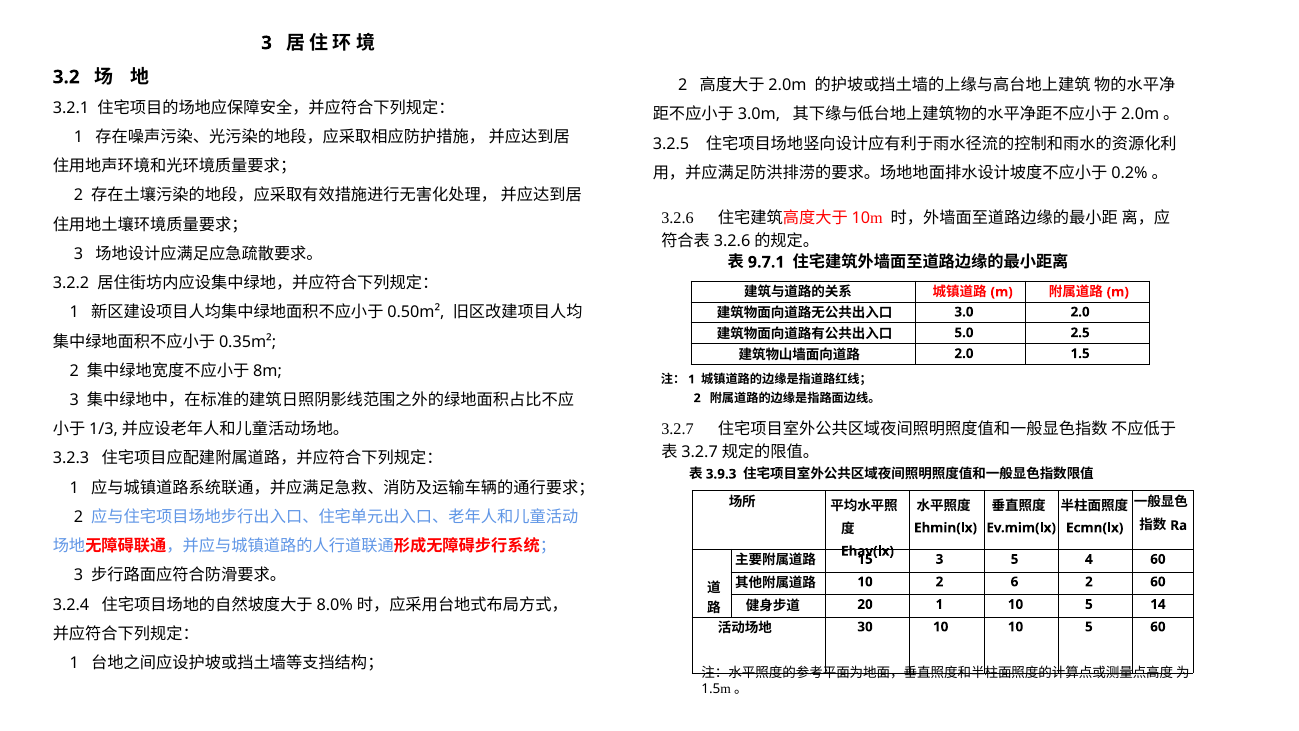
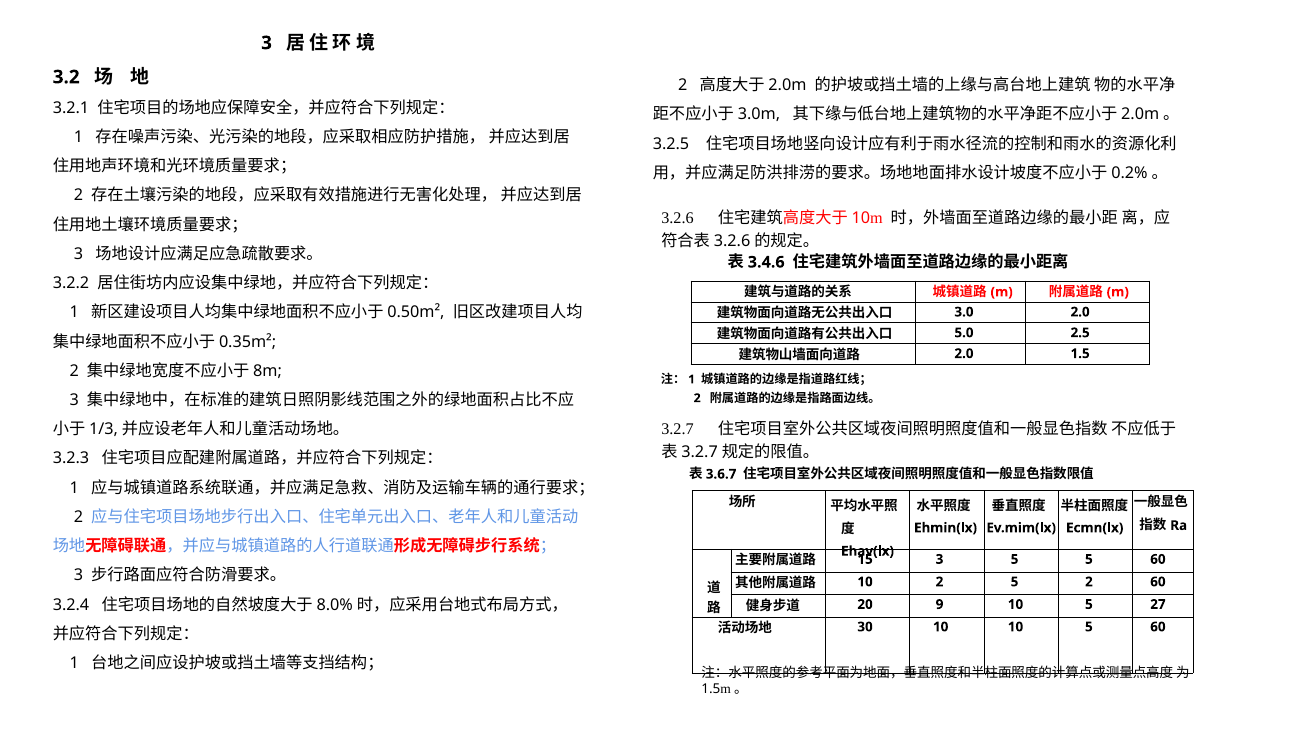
9.7.1: 9.7.1 -> 3.4.6 (766, 262)
3.9.3: 3.9.3 -> 3.6.7 (721, 474)
5 4: 4 -> 5 (1089, 559)
2 6: 6 -> 5 (1015, 582)
20 1: 1 -> 9 (940, 604)
14: 14 -> 27 (1158, 604)
